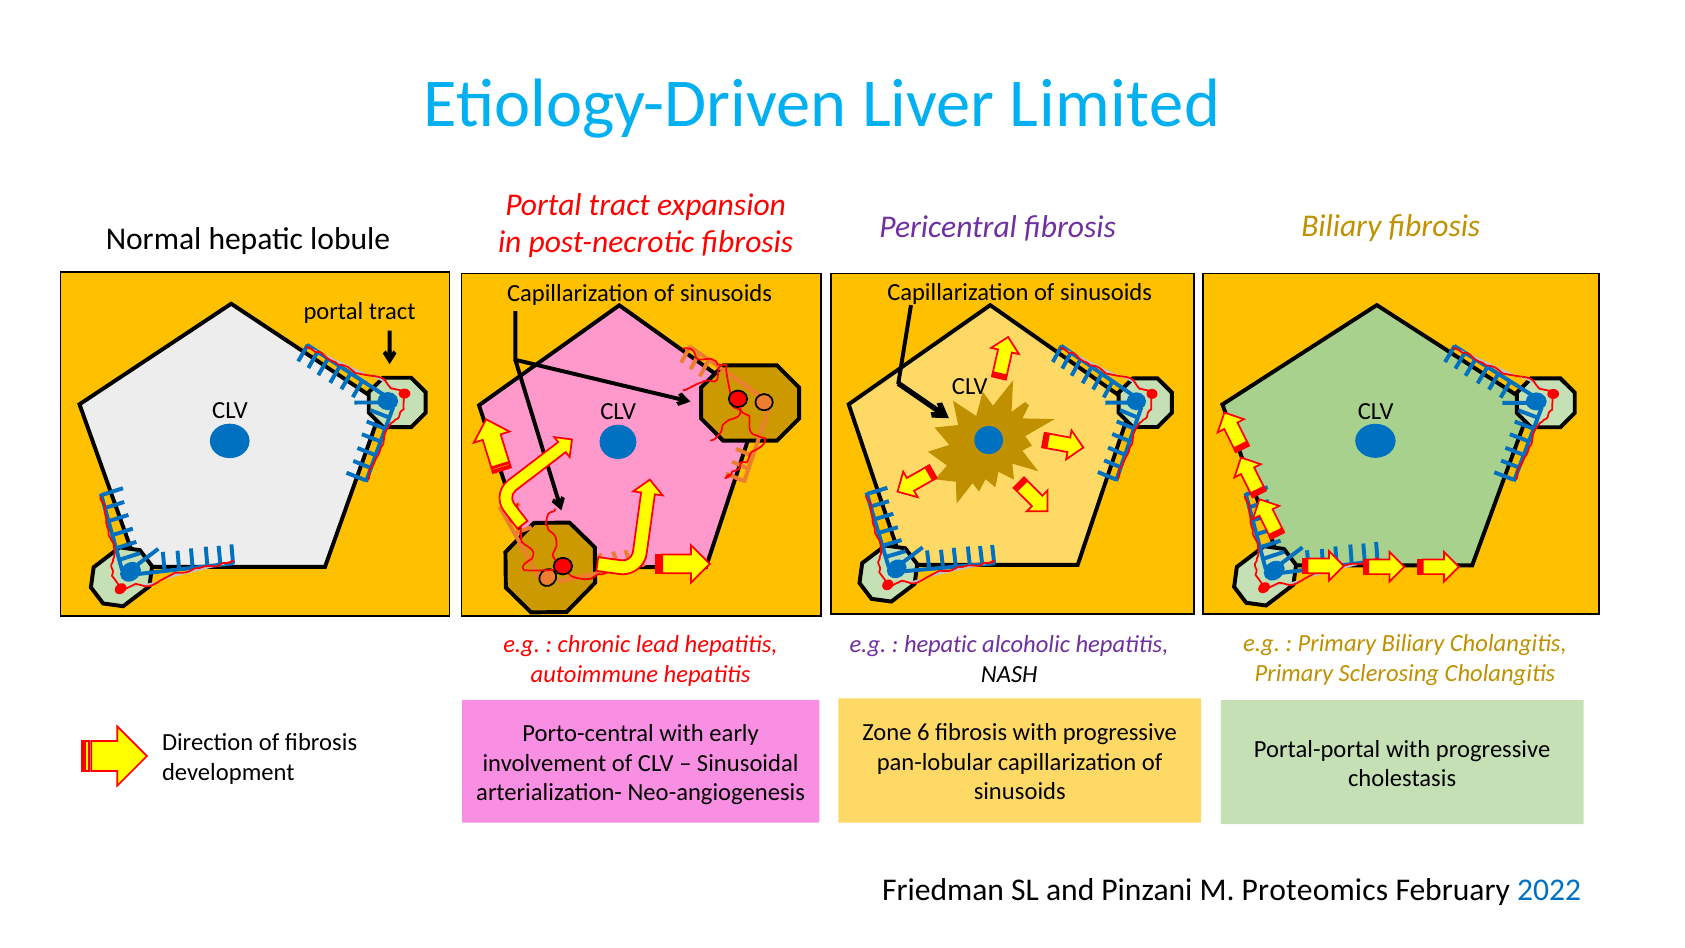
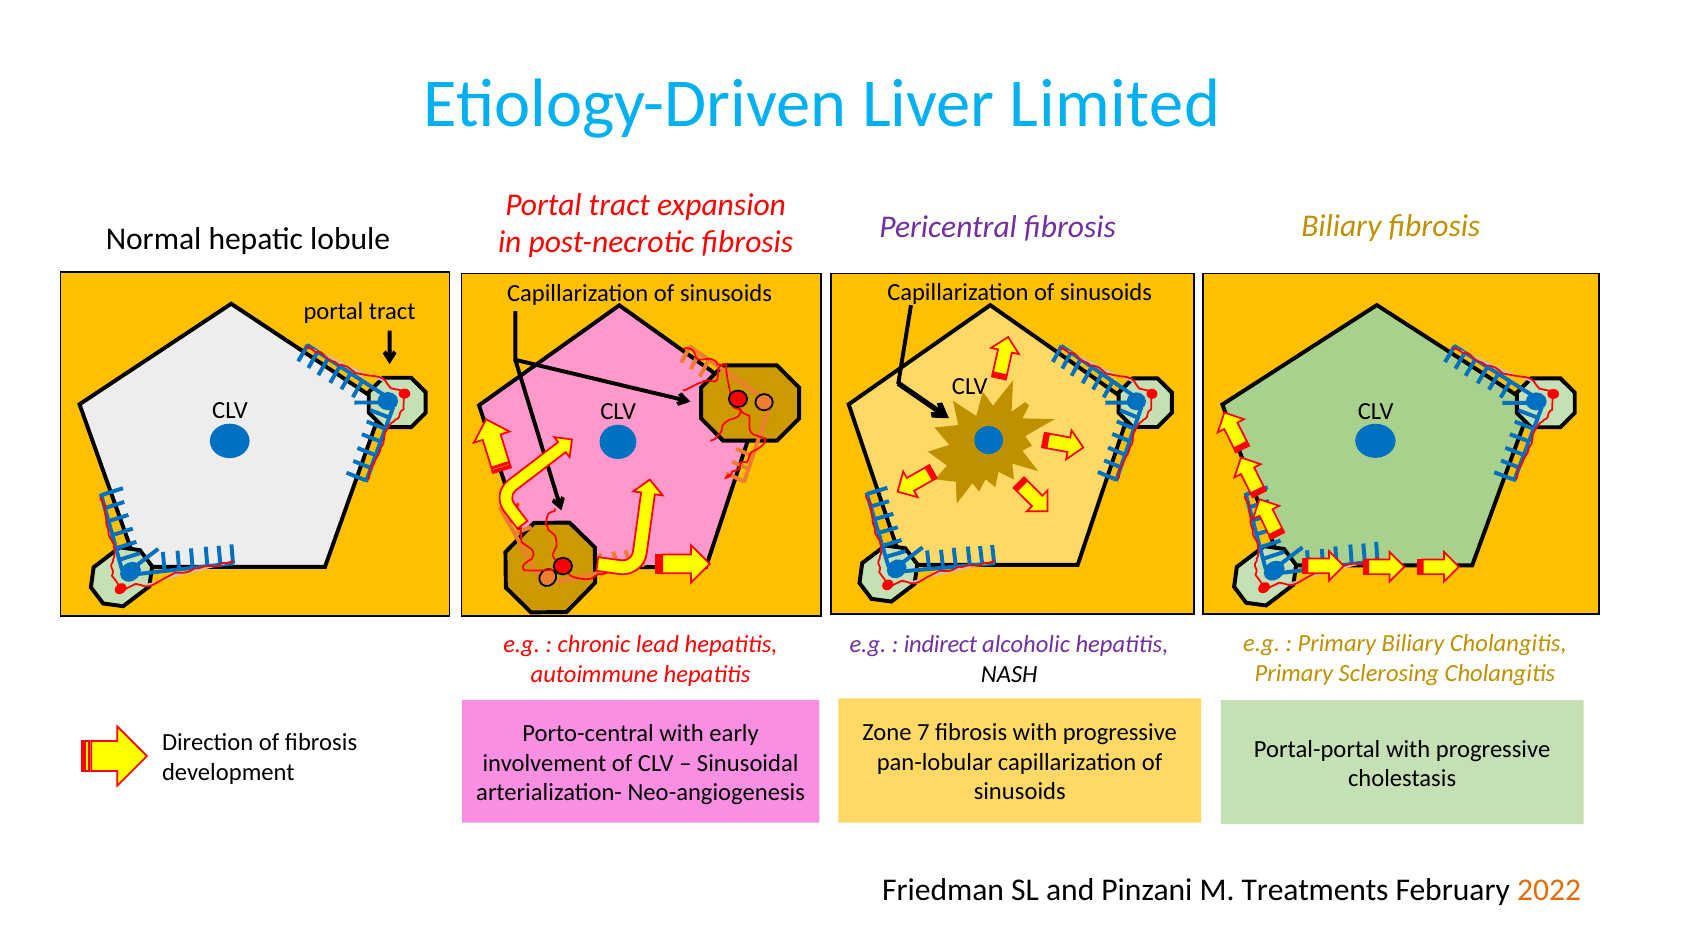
hepatic: hepatic -> indirect (940, 644)
6: 6 -> 7 (923, 733)
Proteomics: Proteomics -> Treatments (1315, 890)
2022 colour: blue -> orange (1549, 890)
